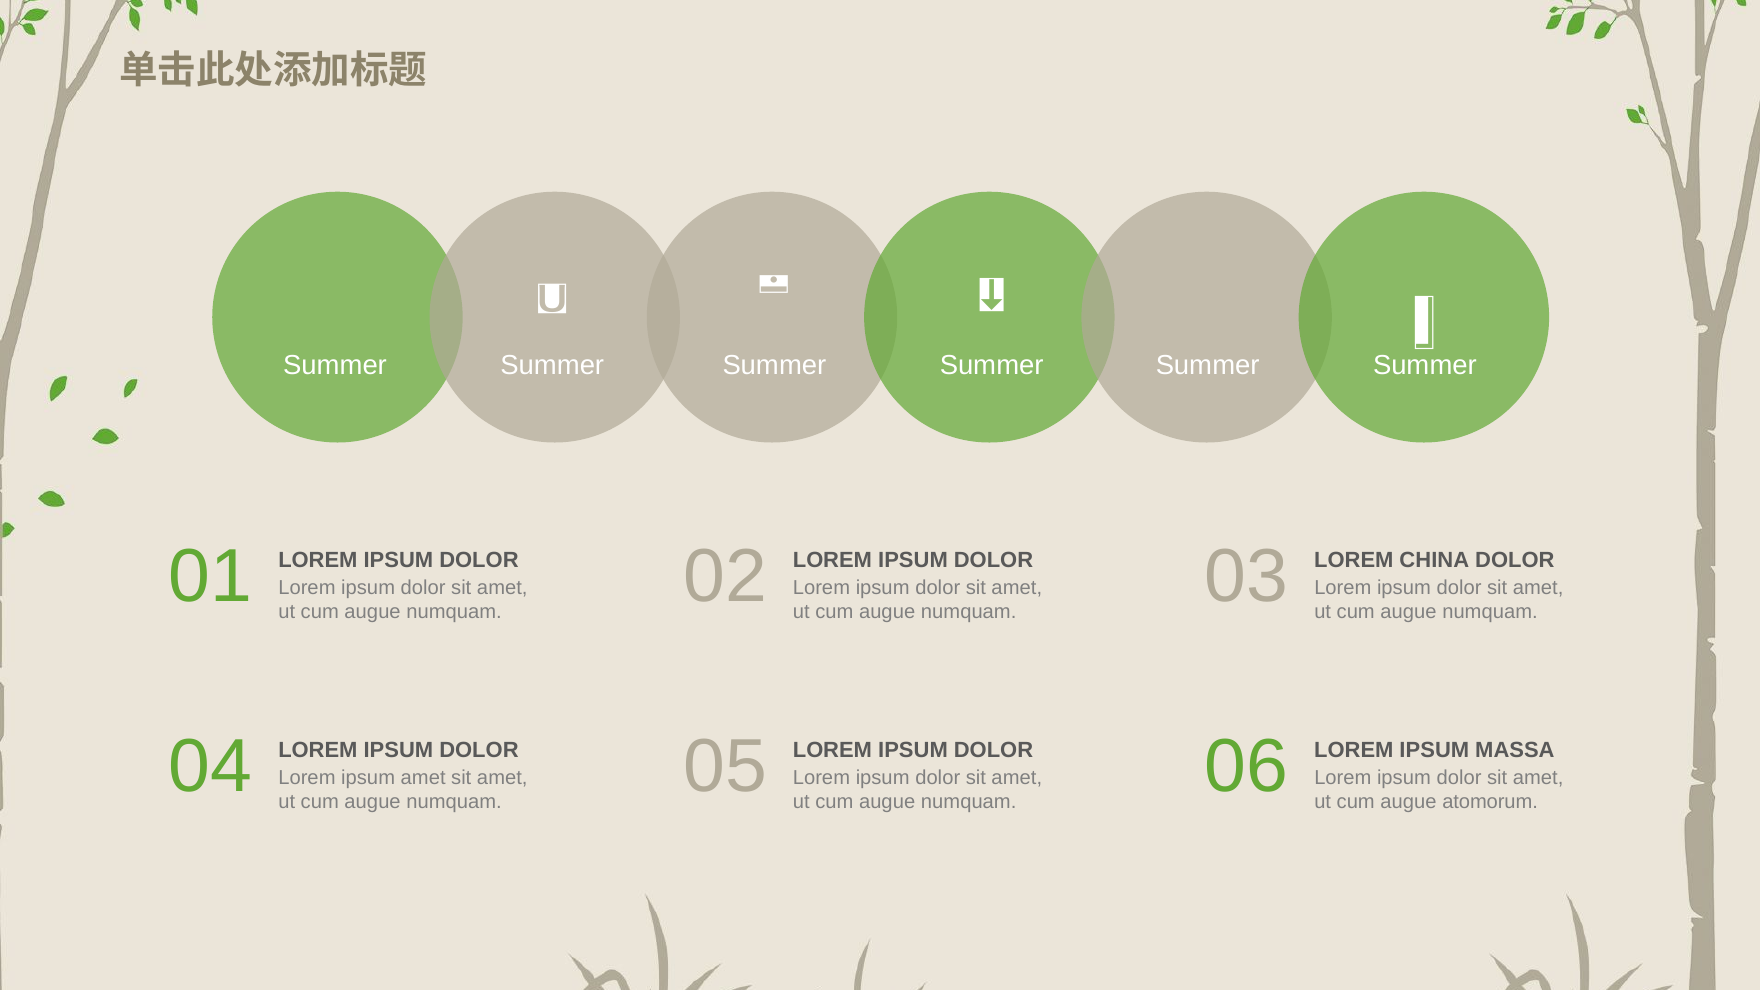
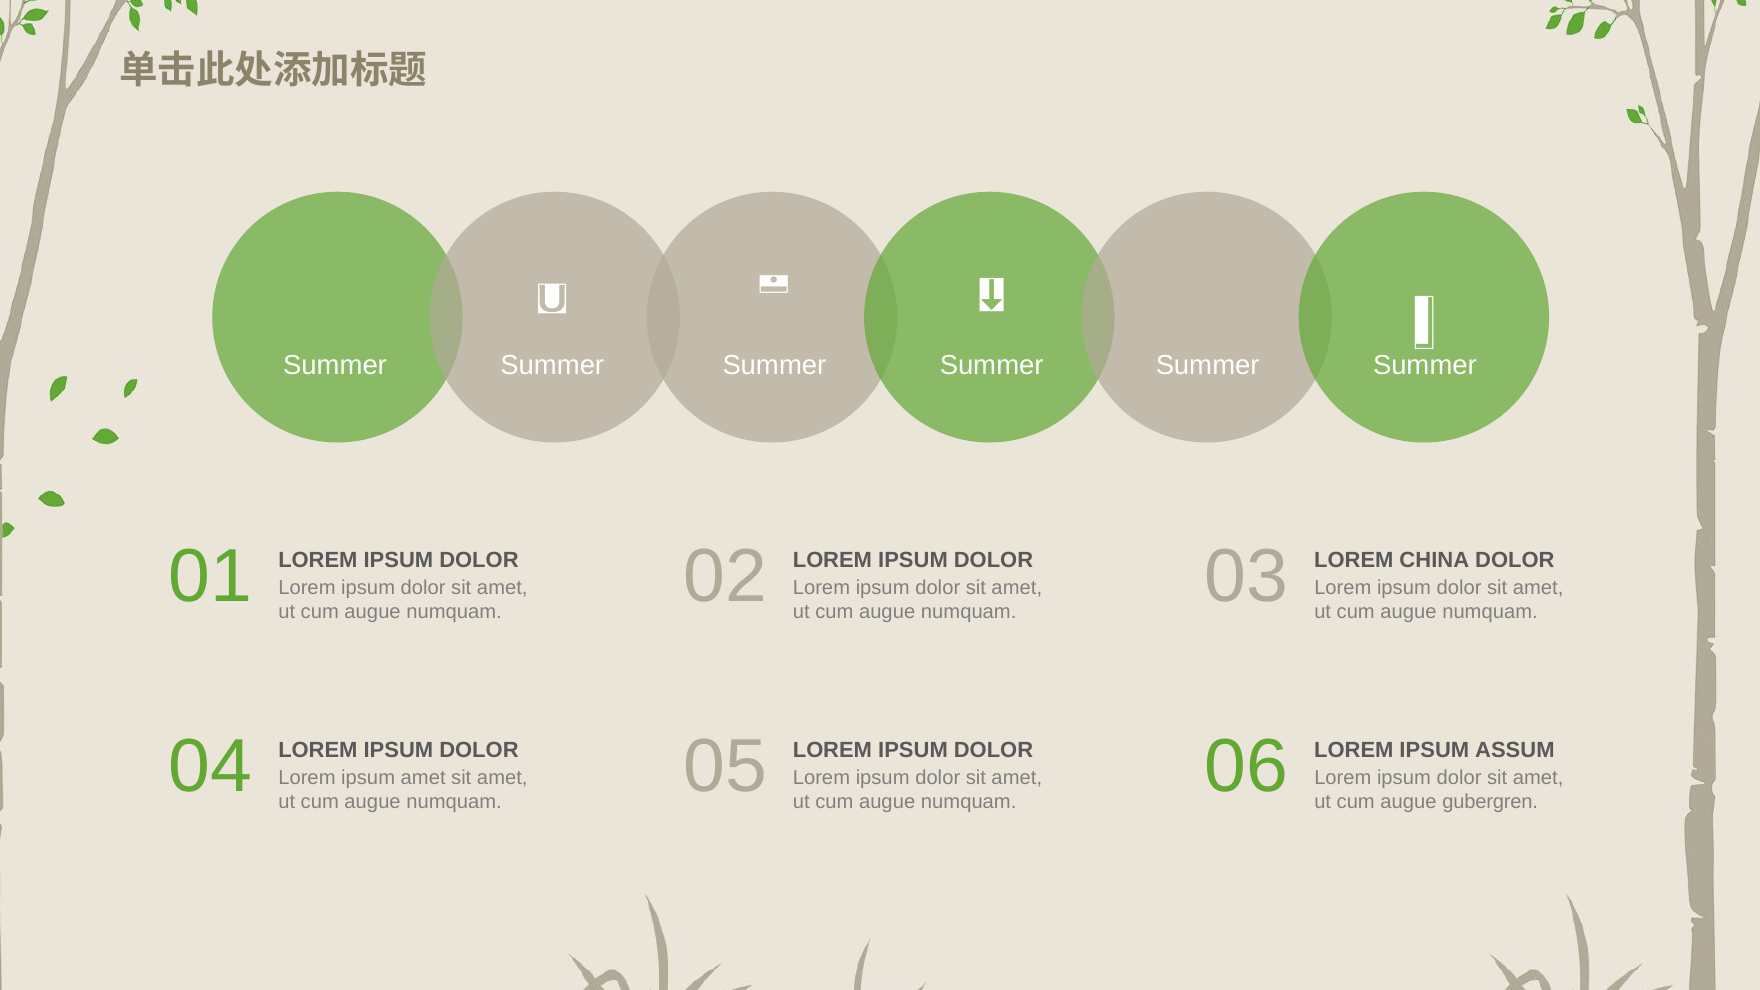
MASSA: MASSA -> ASSUM (1515, 750)
atomorum: atomorum -> gubergren (1490, 802)
